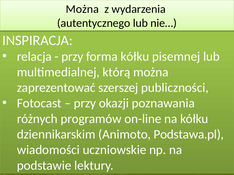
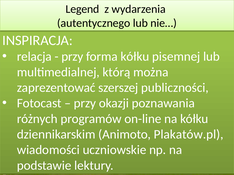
Można: Można -> Legend (82, 9)
Podstawa.pl: Podstawa.pl -> Plakatów.pl (189, 135)
